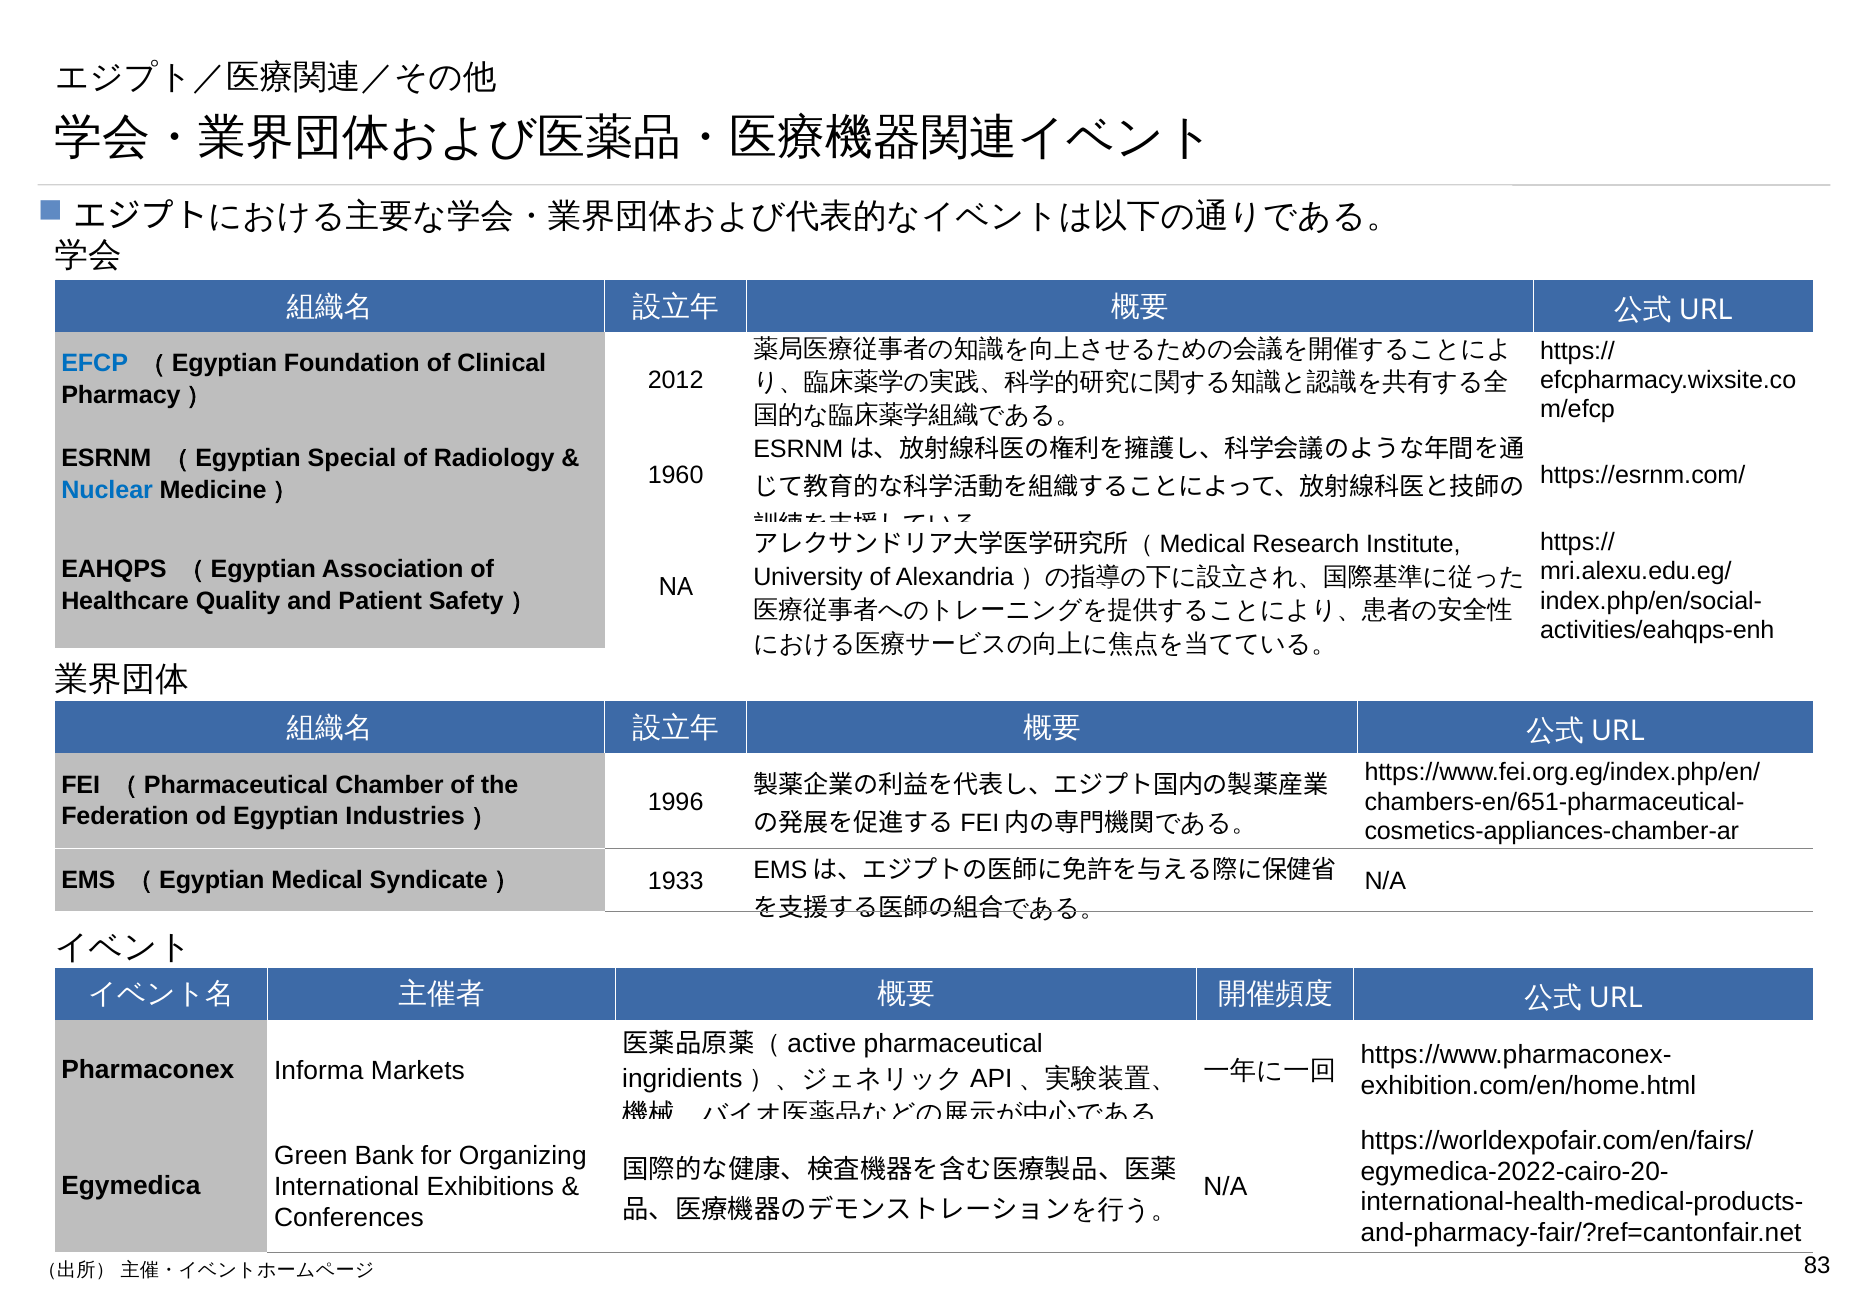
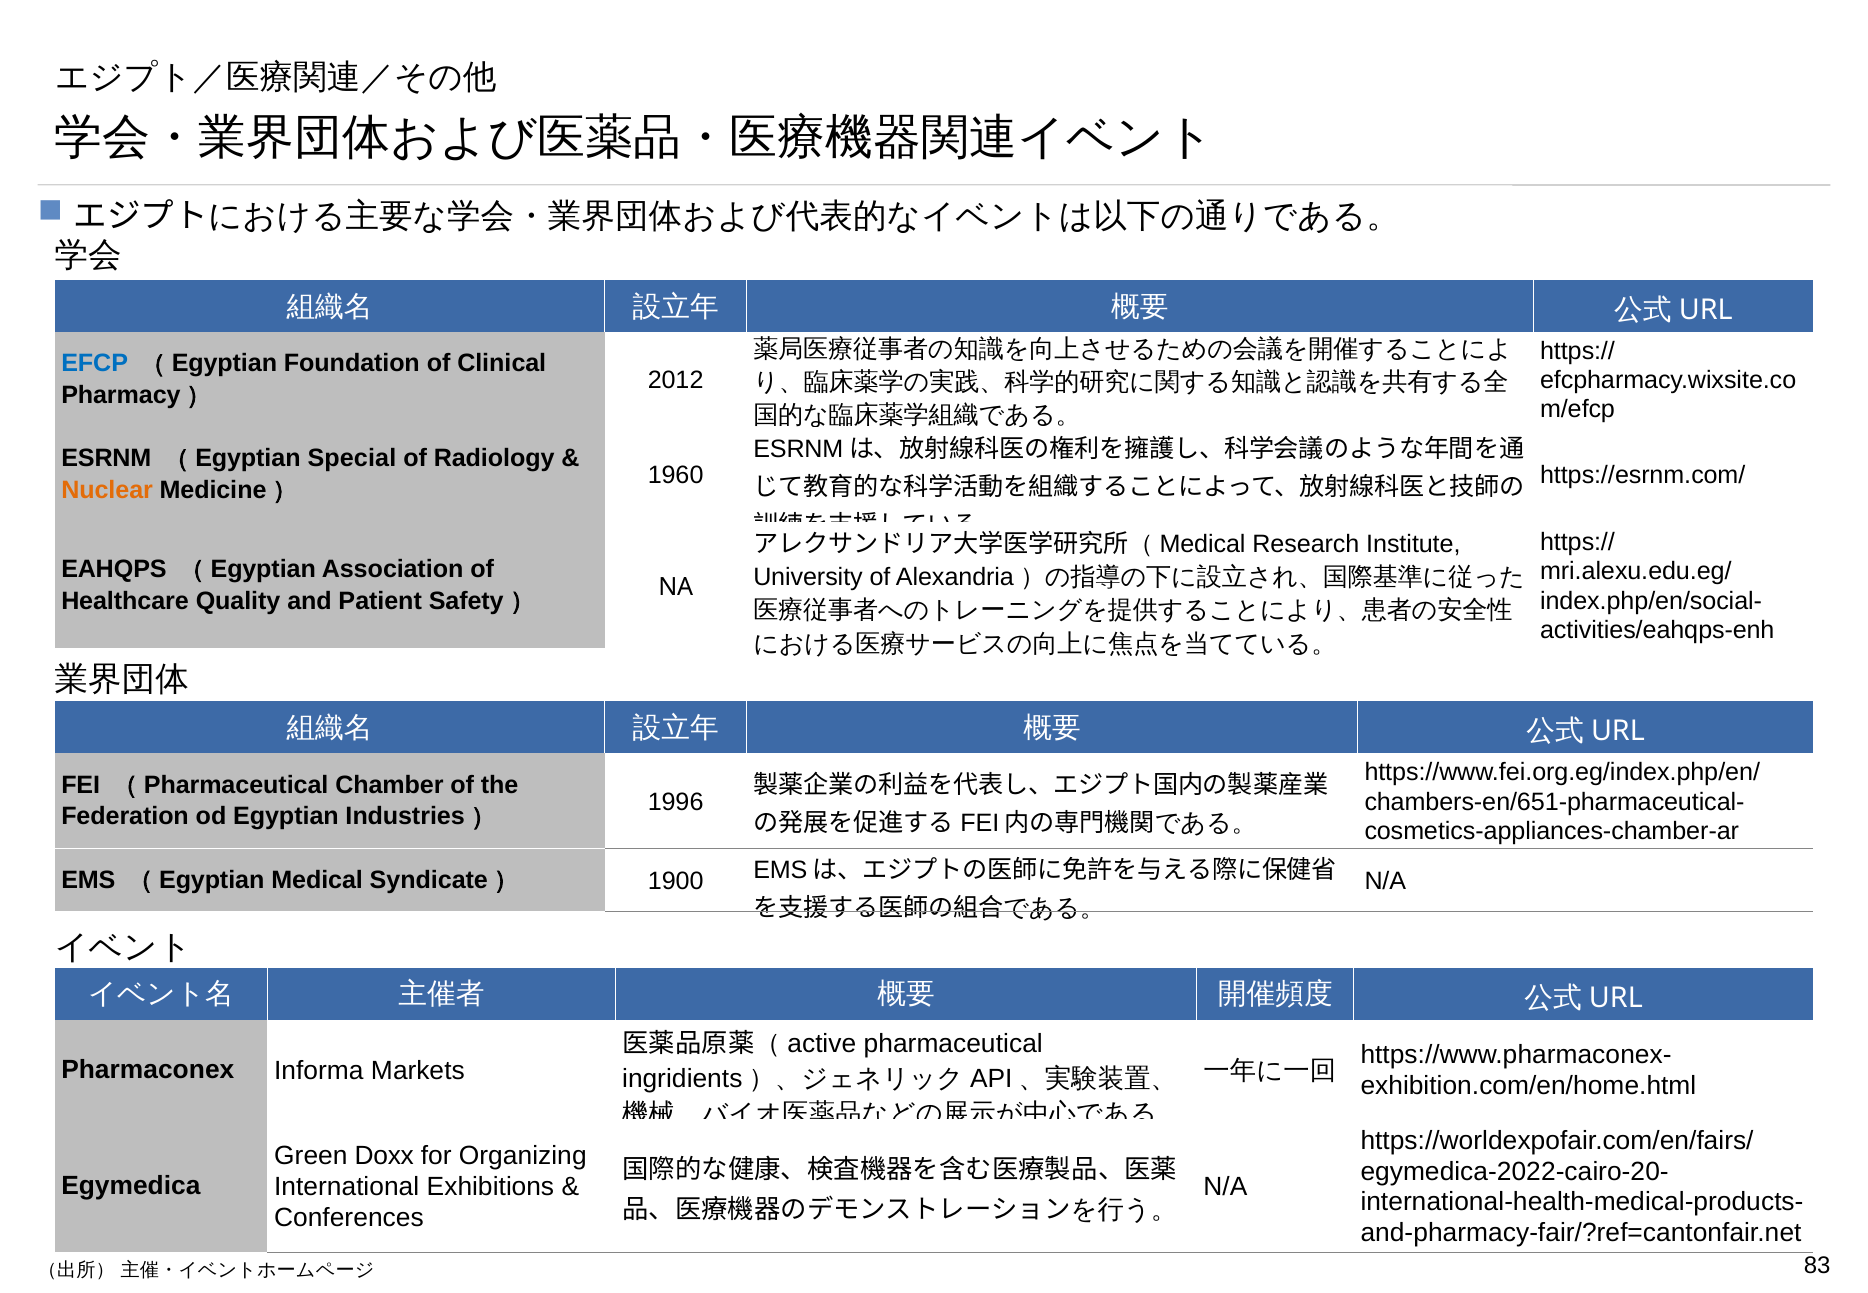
Nuclear colour: blue -> orange (107, 490)
1933: 1933 -> 1900 (676, 881)
Bank: Bank -> Doxx (384, 1156)
